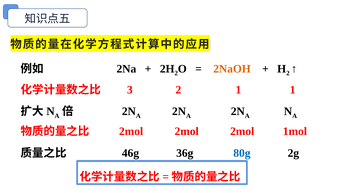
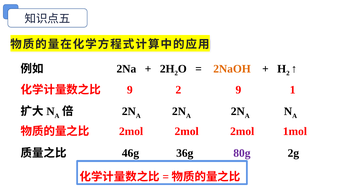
3: 3 -> 9 (130, 90)
2 1: 1 -> 9 (238, 90)
80g colour: blue -> purple (242, 153)
